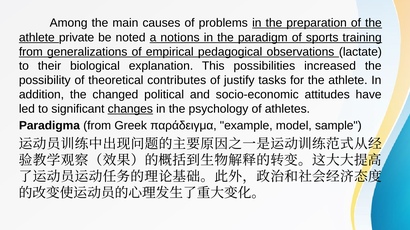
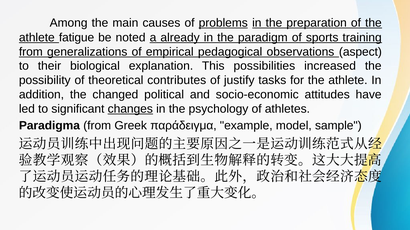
problems underline: none -> present (223, 23)
private: private -> fatigue (77, 38)
notions: notions -> already (180, 38)
lactate: lactate -> aspect (360, 52)
